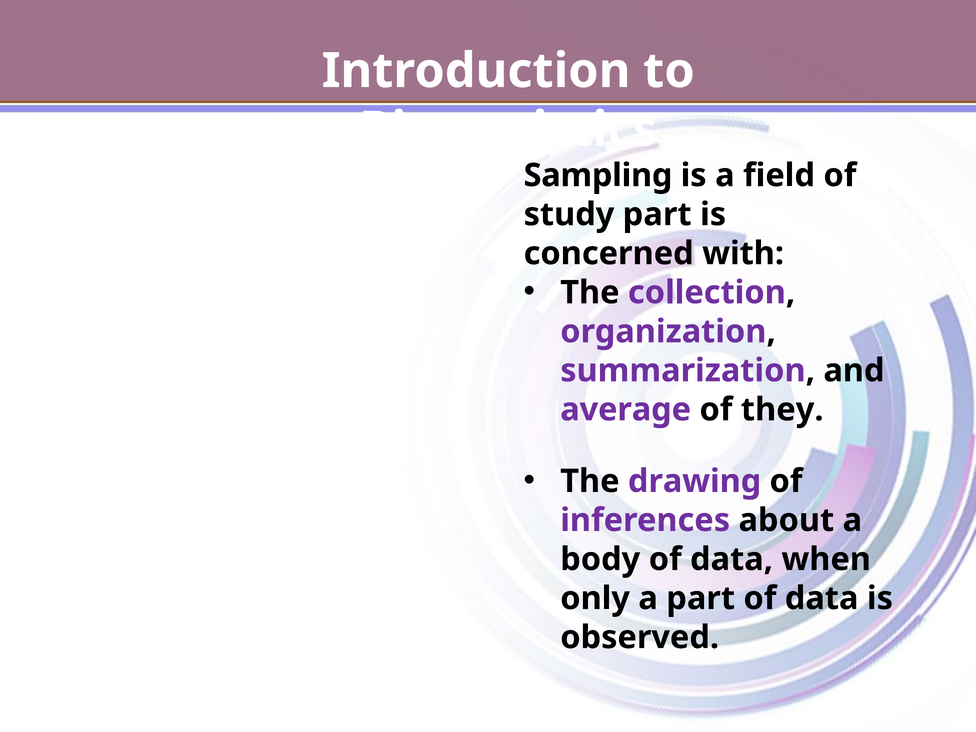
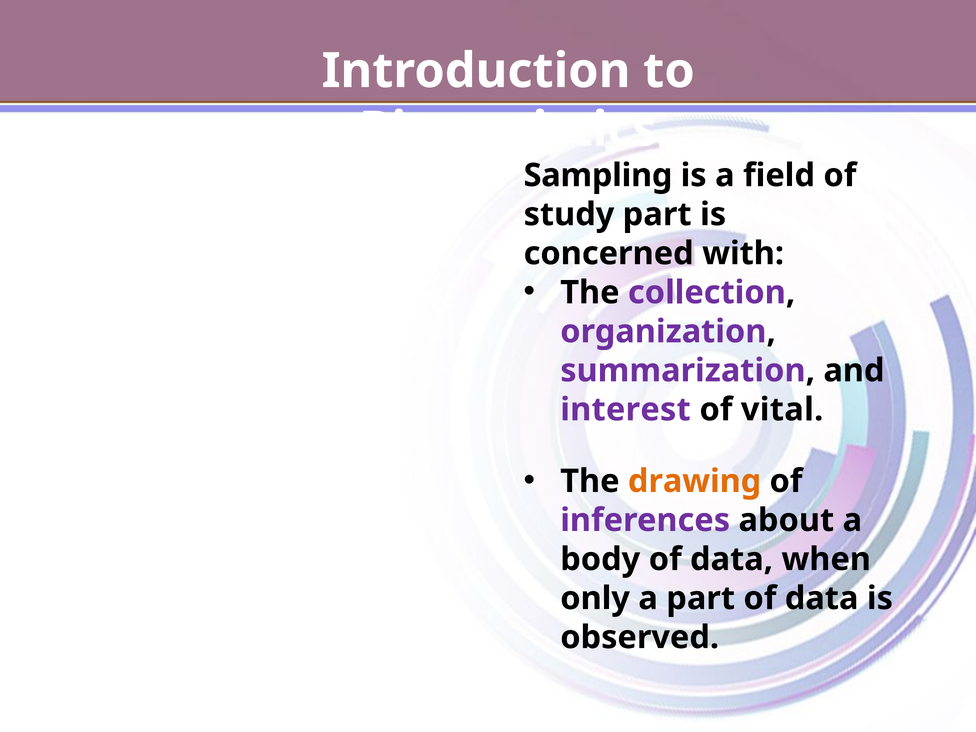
average: average -> interest (625, 410)
they: they -> vital (782, 410)
drawing colour: purple -> orange (695, 481)
